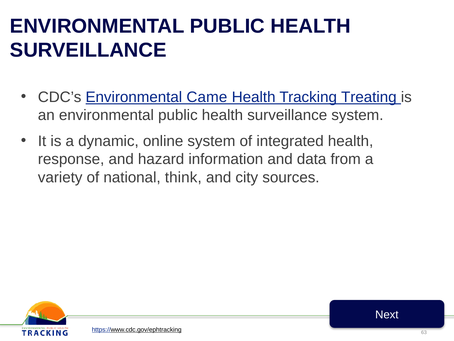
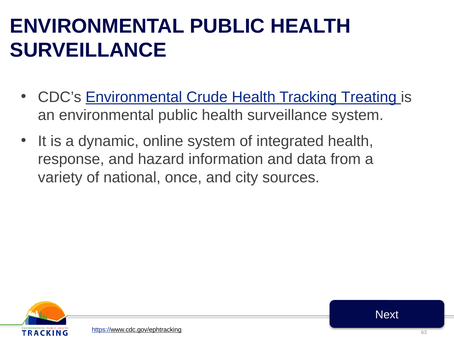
Came: Came -> Crude (207, 97)
think: think -> once (183, 177)
